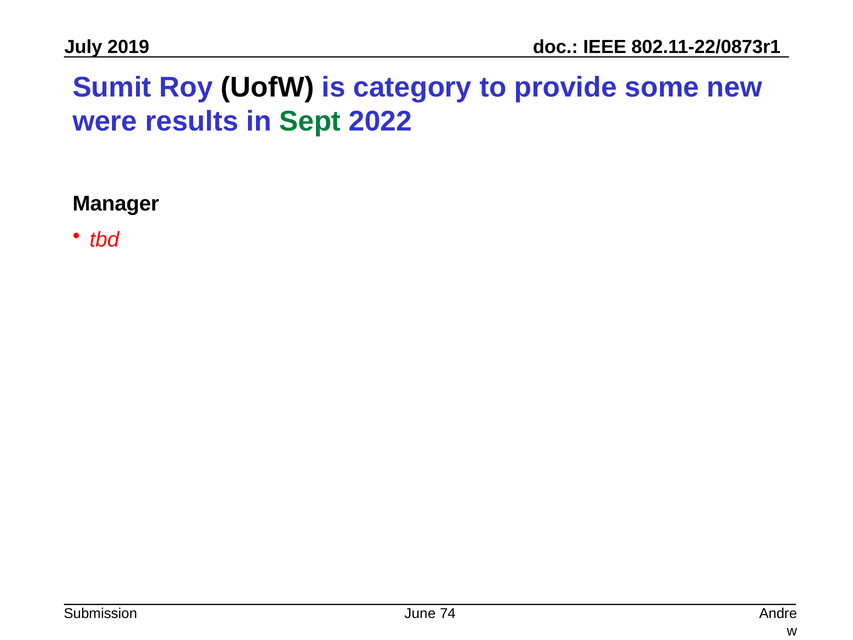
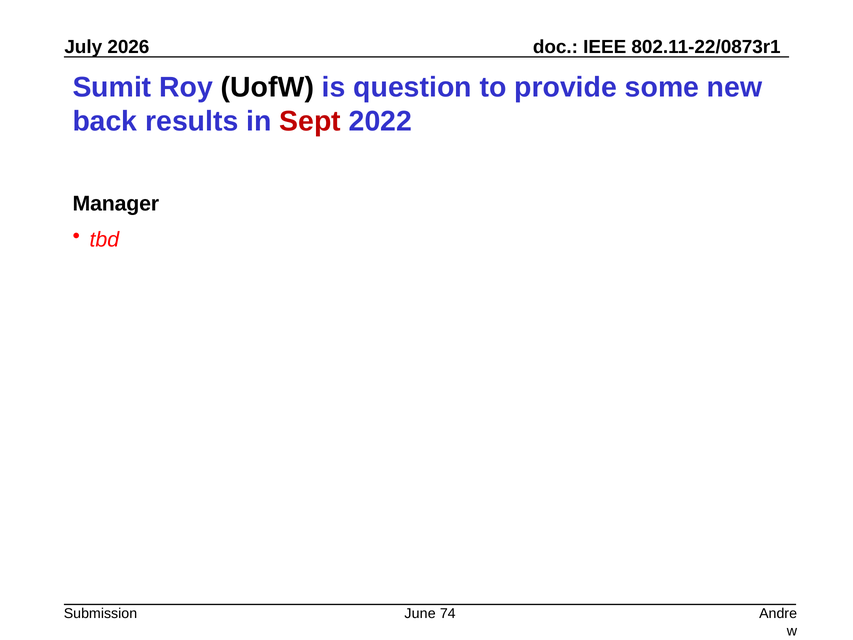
2019: 2019 -> 2026 (128, 47)
category: category -> question (413, 87)
were: were -> back (105, 121)
Sept colour: green -> red (310, 121)
